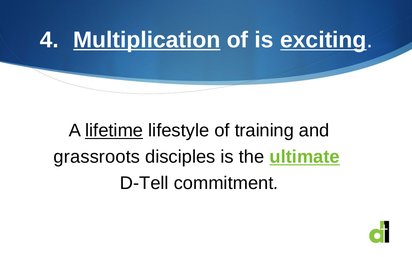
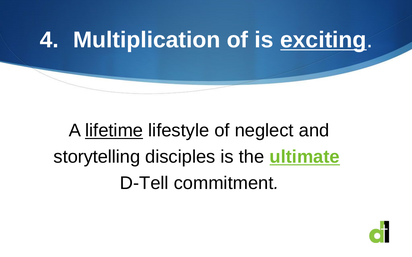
Multiplication underline: present -> none (147, 40)
training: training -> neglect (264, 131)
grassroots: grassroots -> storytelling (97, 157)
